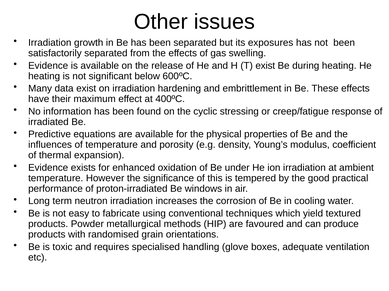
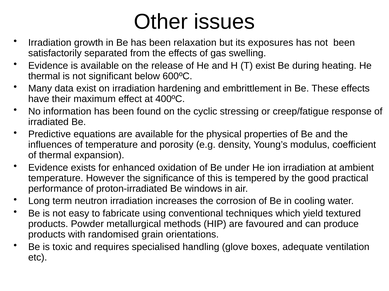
been separated: separated -> relaxation (195, 43)
heating: heating -> thermal (44, 76)
